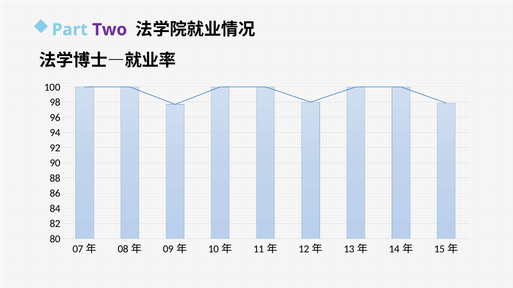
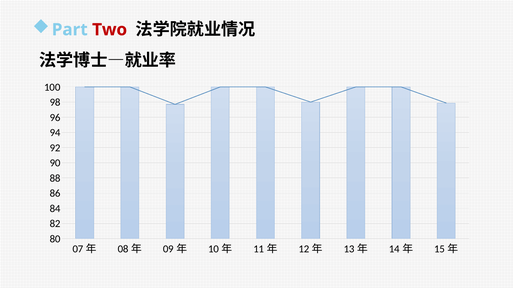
Two colour: purple -> red (110, 30)
